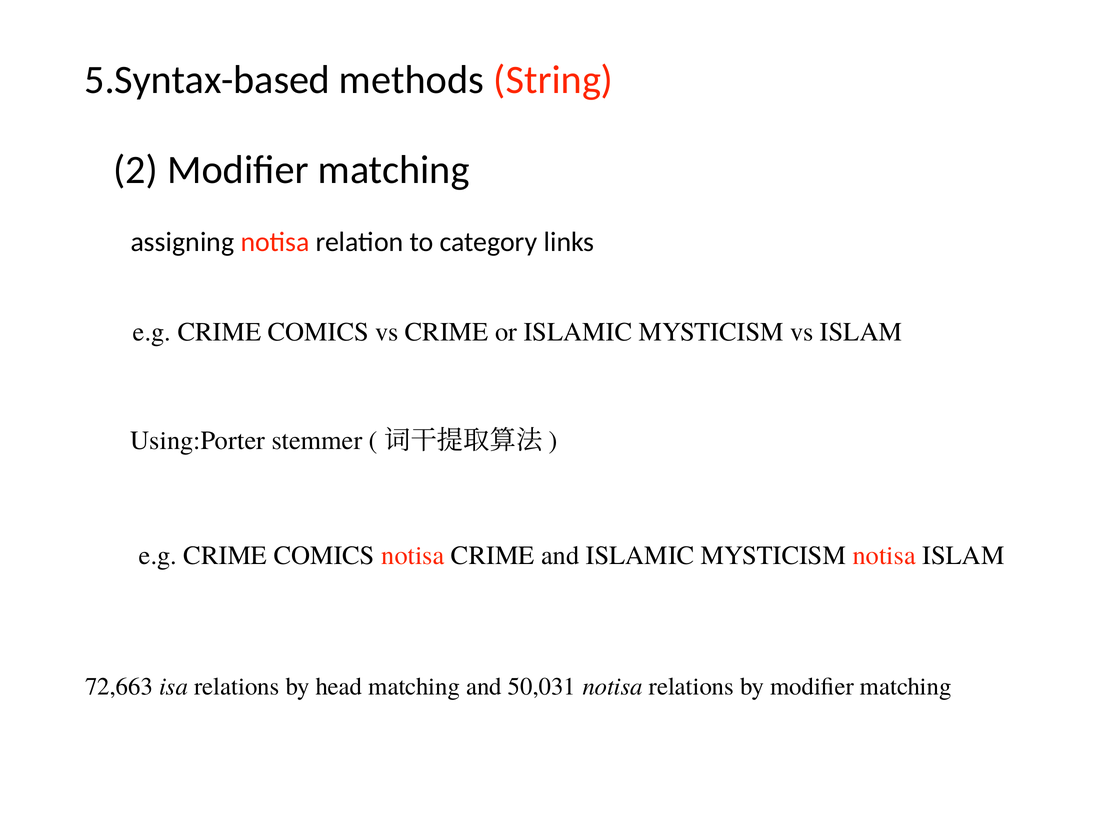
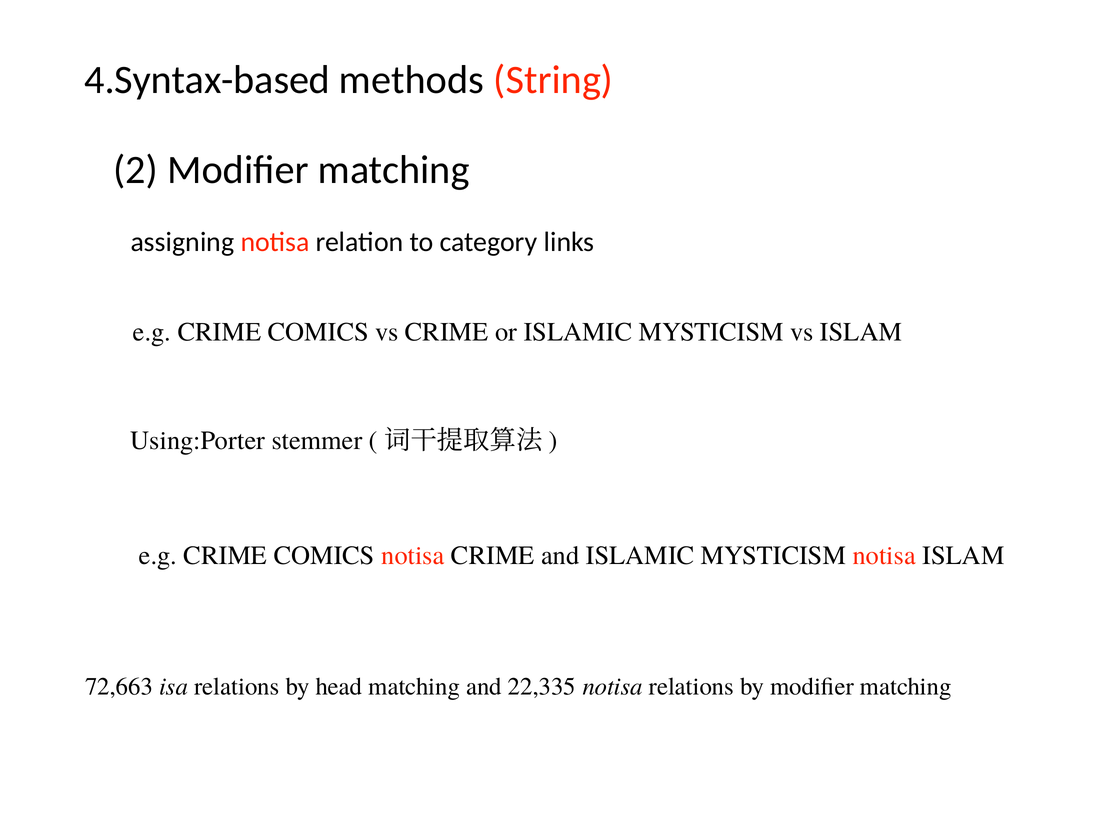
5.Syntax-based: 5.Syntax-based -> 4.Syntax-based (207, 80)
50,031: 50,031 -> 22,335 (542, 687)
